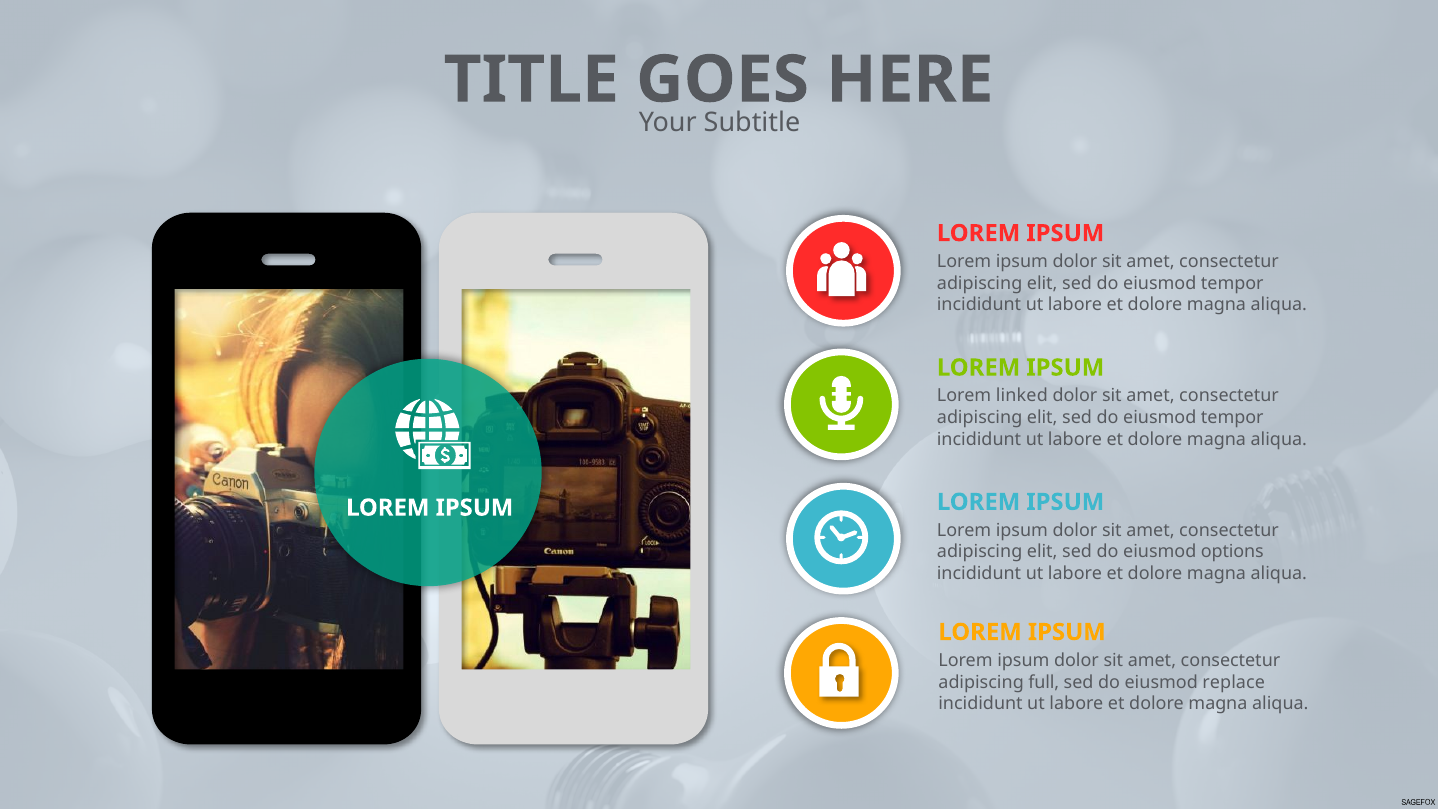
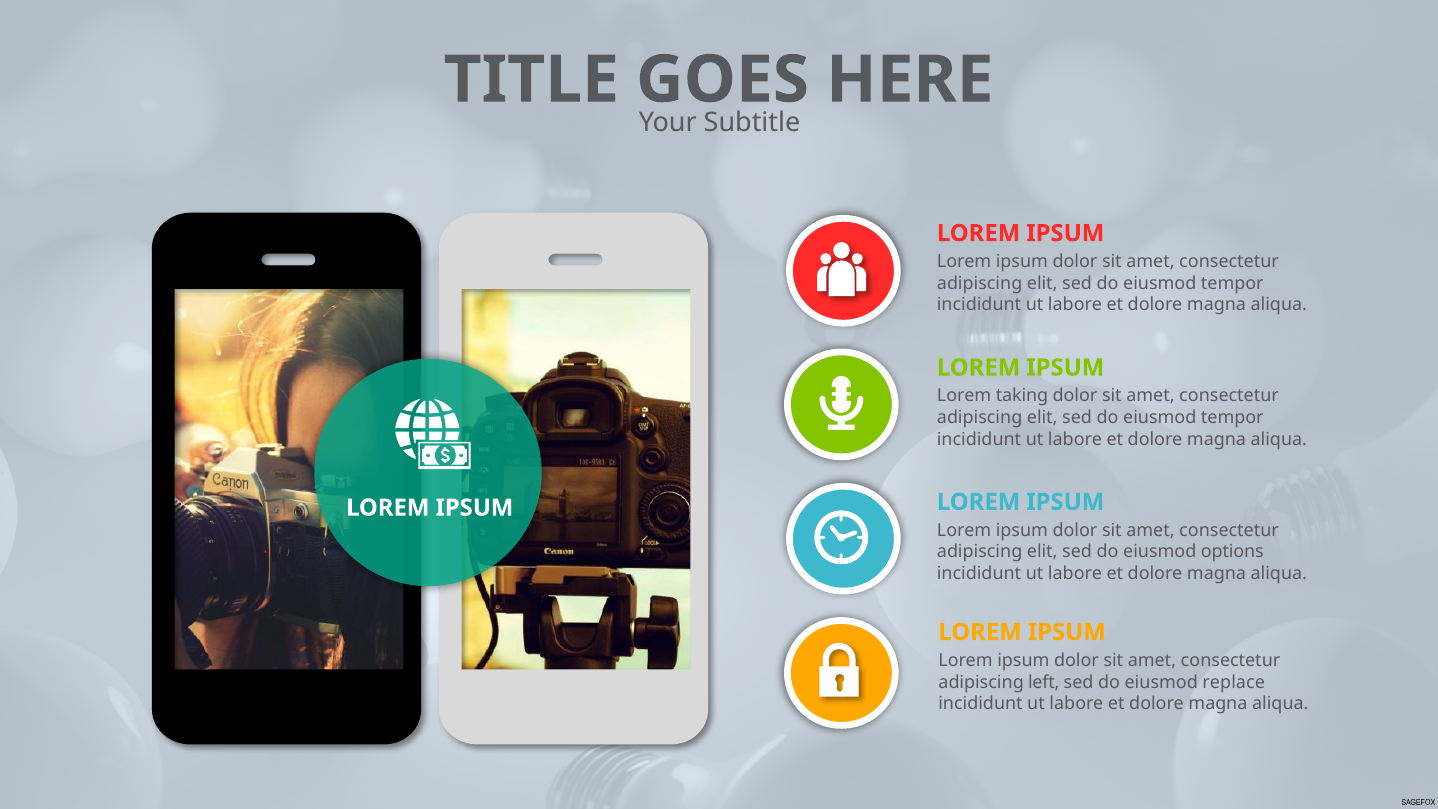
linked: linked -> taking (1022, 396)
full: full -> left (1044, 682)
